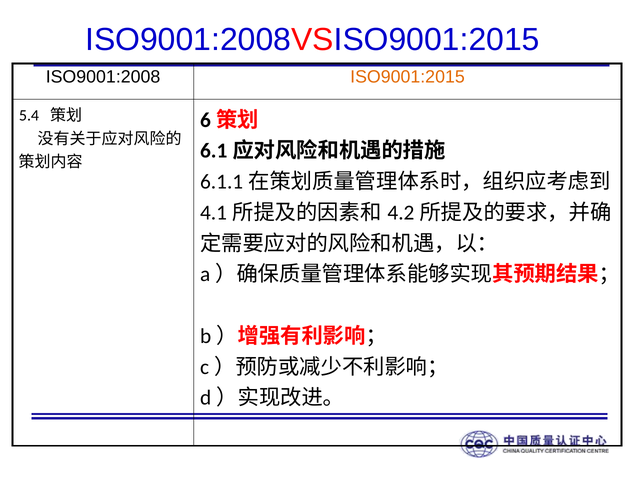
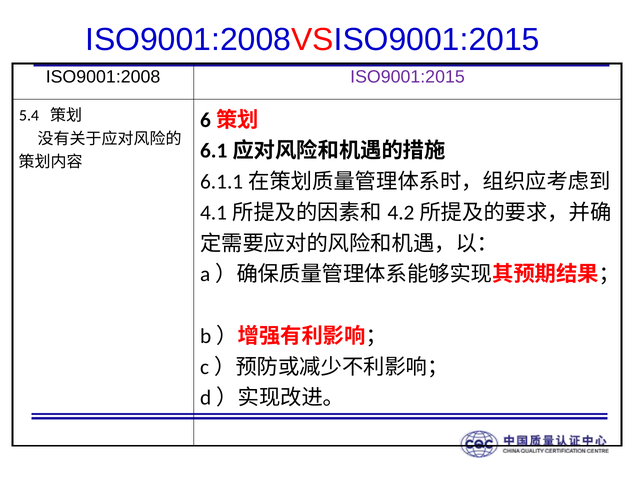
ISO9001:2015 colour: orange -> purple (407, 77)
